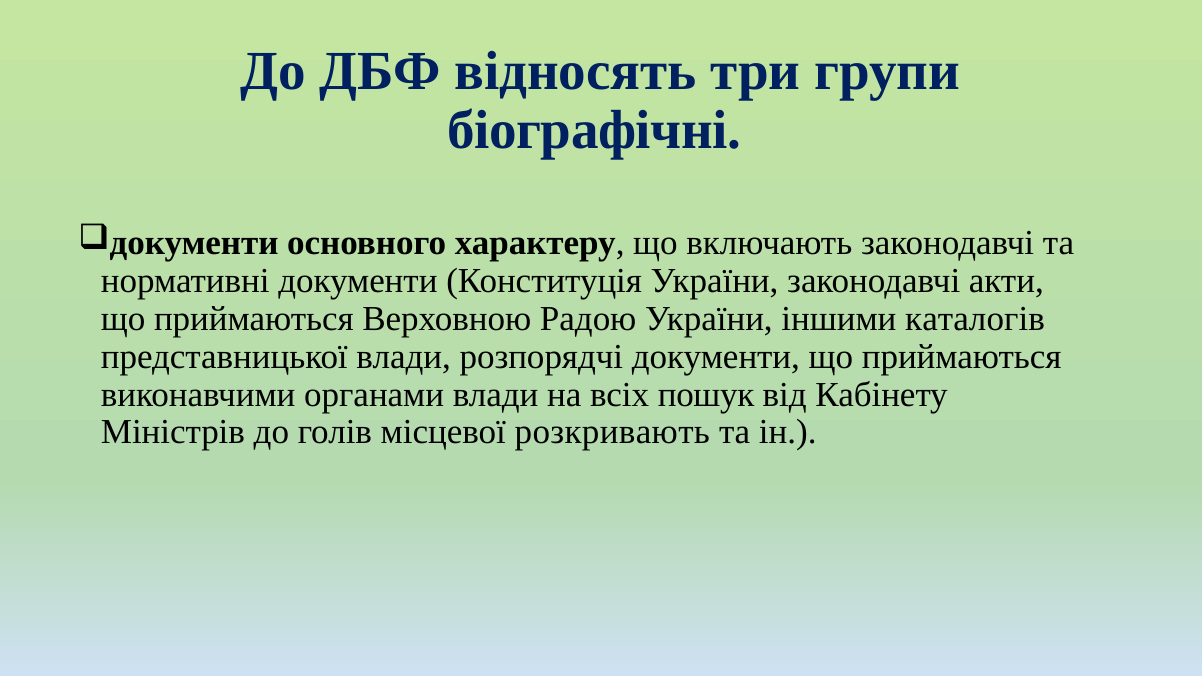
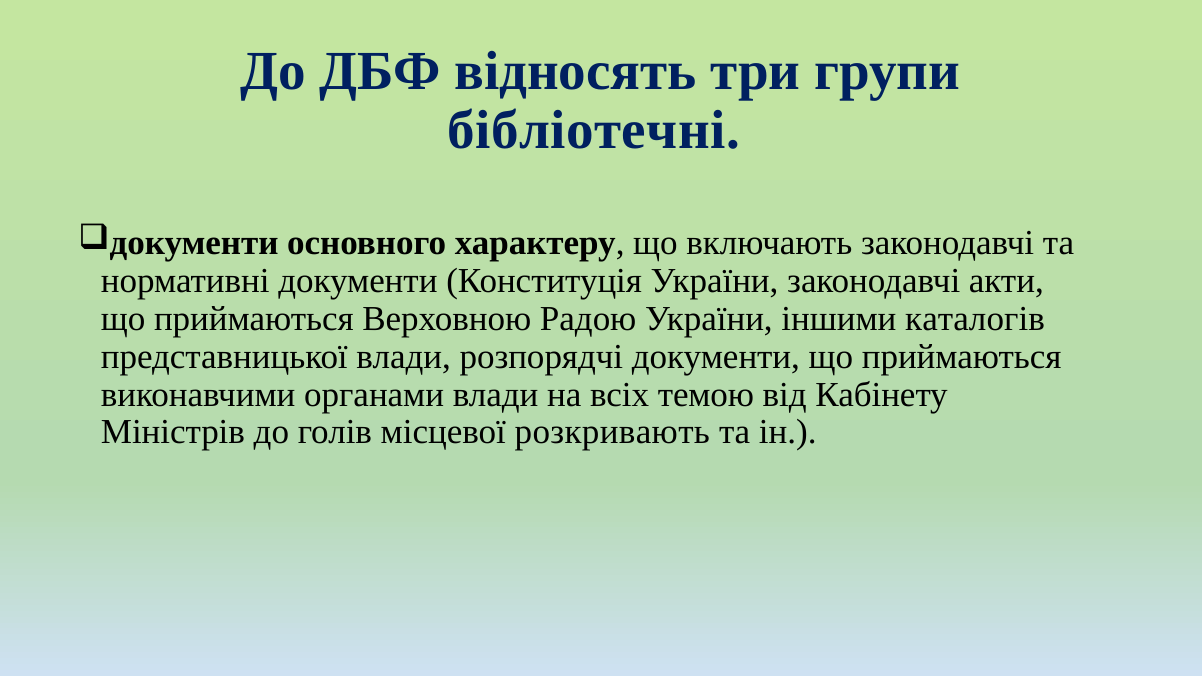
біографічні: біографічні -> бібліотечні (594, 131)
пошук: пошук -> темою (706, 395)
